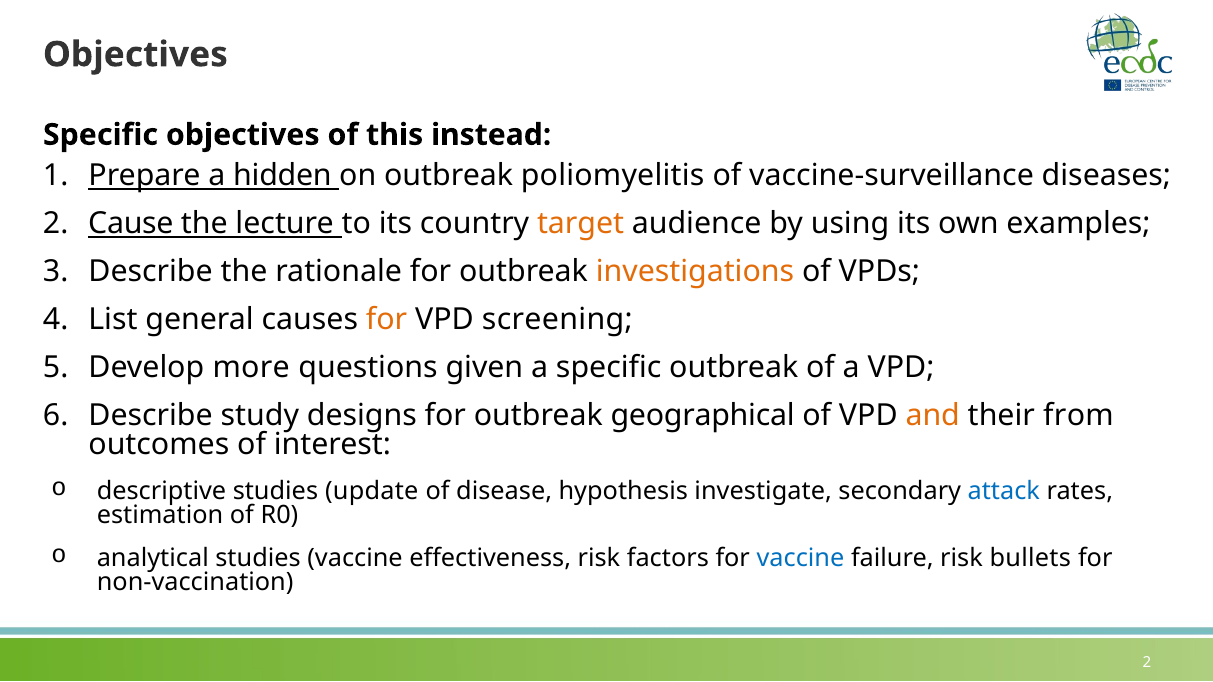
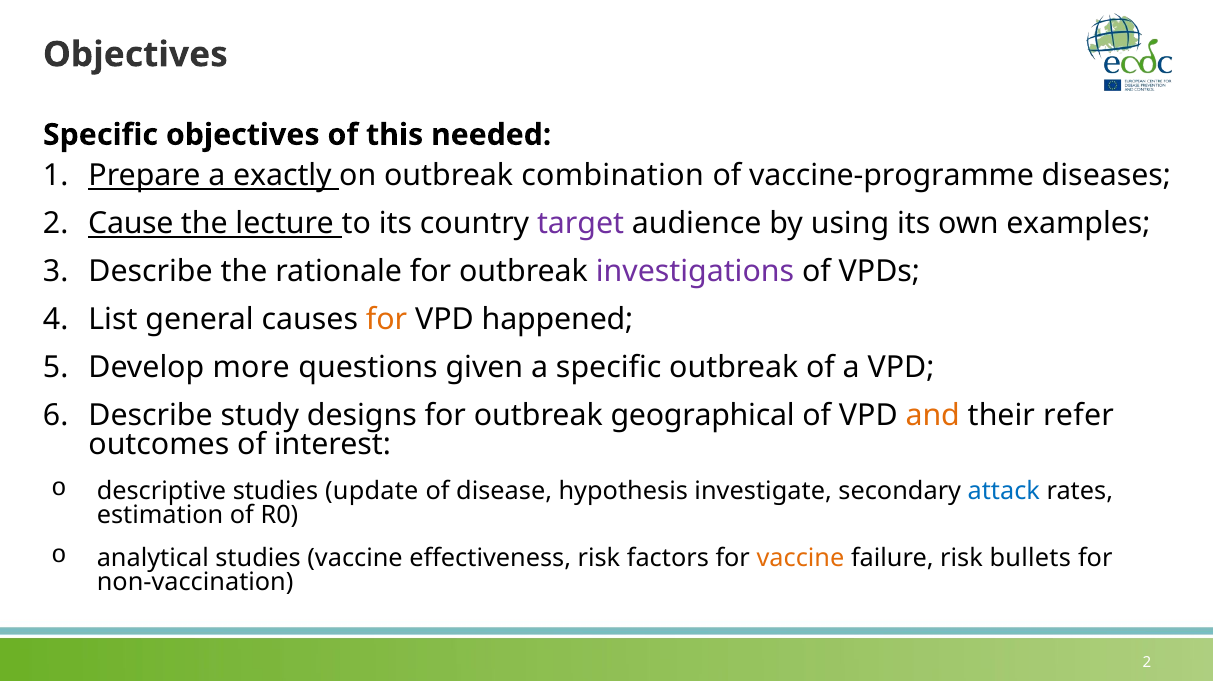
instead: instead -> needed (491, 135)
hidden: hidden -> exactly (282, 175)
poliomyelitis: poliomyelitis -> combination (613, 175)
vaccine-surveillance: vaccine-surveillance -> vaccine-programme (892, 175)
target colour: orange -> purple (581, 223)
investigations colour: orange -> purple (695, 272)
screening: screening -> happened (558, 320)
from: from -> refer (1079, 416)
vaccine colour: blue -> orange (800, 558)
